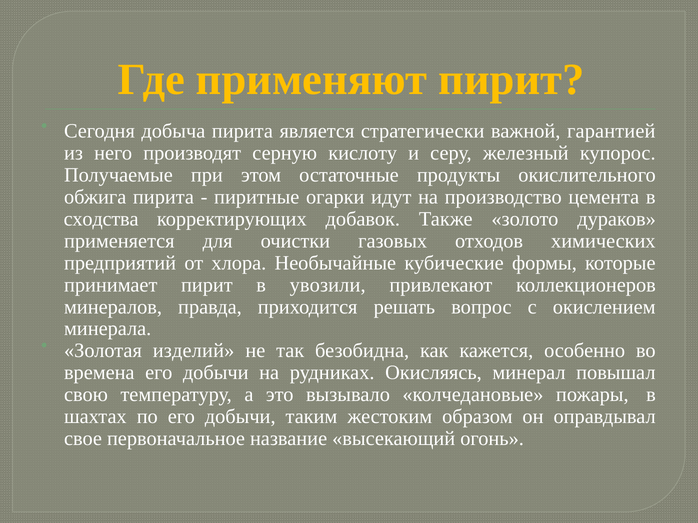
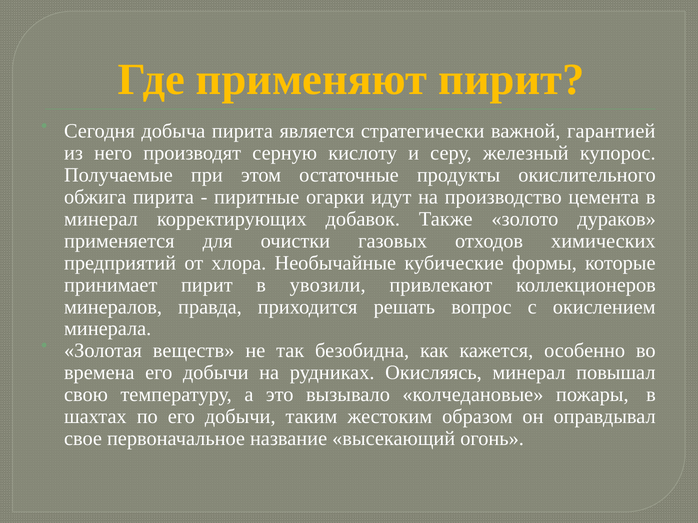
сходства: сходства -> минерал (101, 219)
изделий: изделий -> веществ (194, 351)
